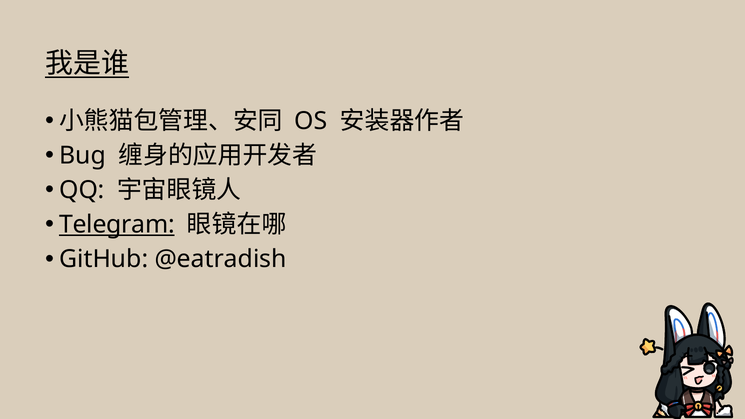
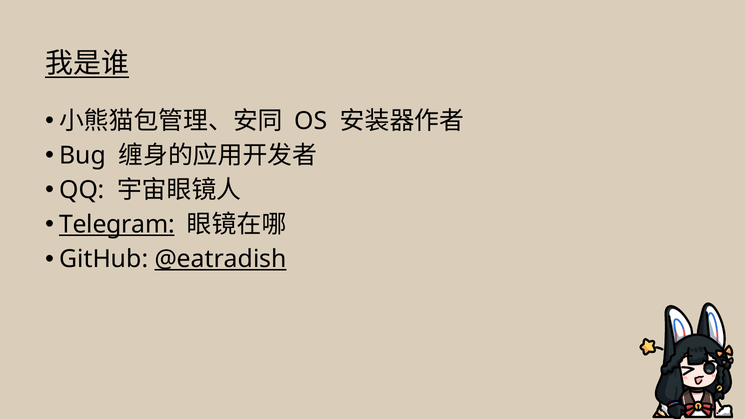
@eatradish underline: none -> present (221, 259)
